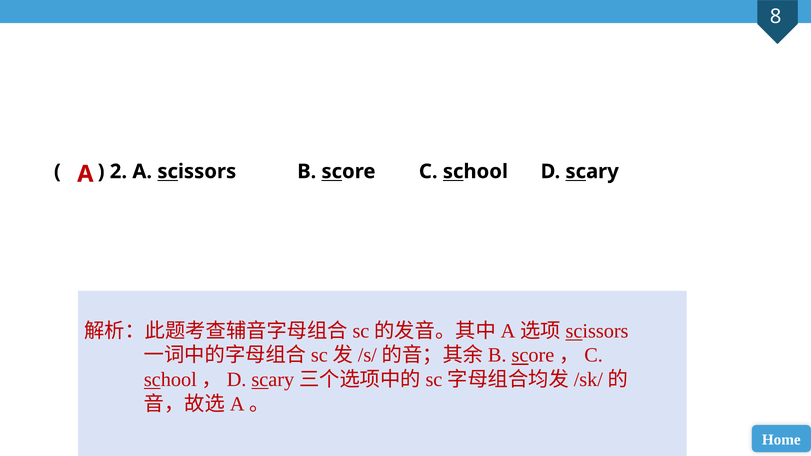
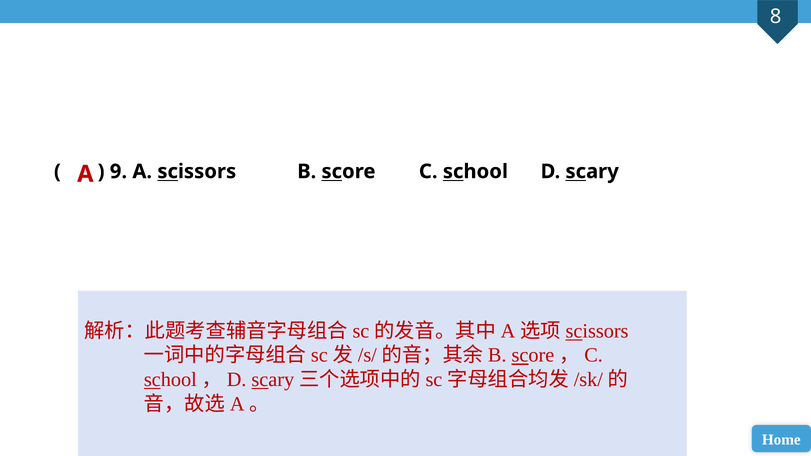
2: 2 -> 9 (118, 172)
